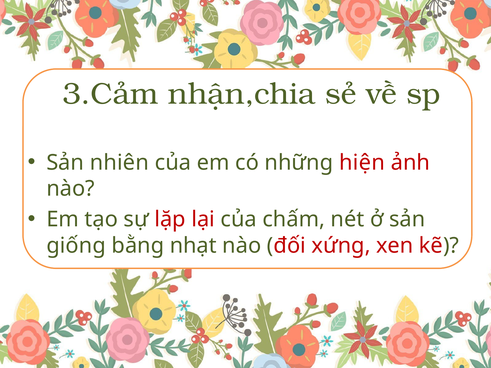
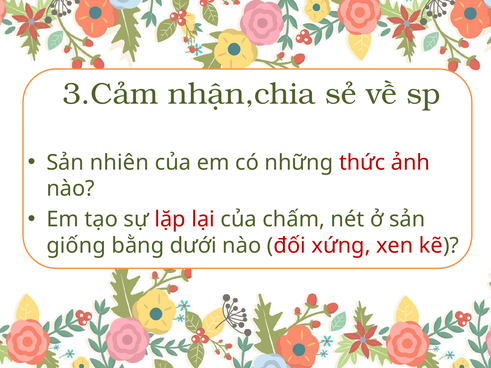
hiện: hiện -> thức (362, 163)
nhạt: nhạt -> dưới (193, 246)
